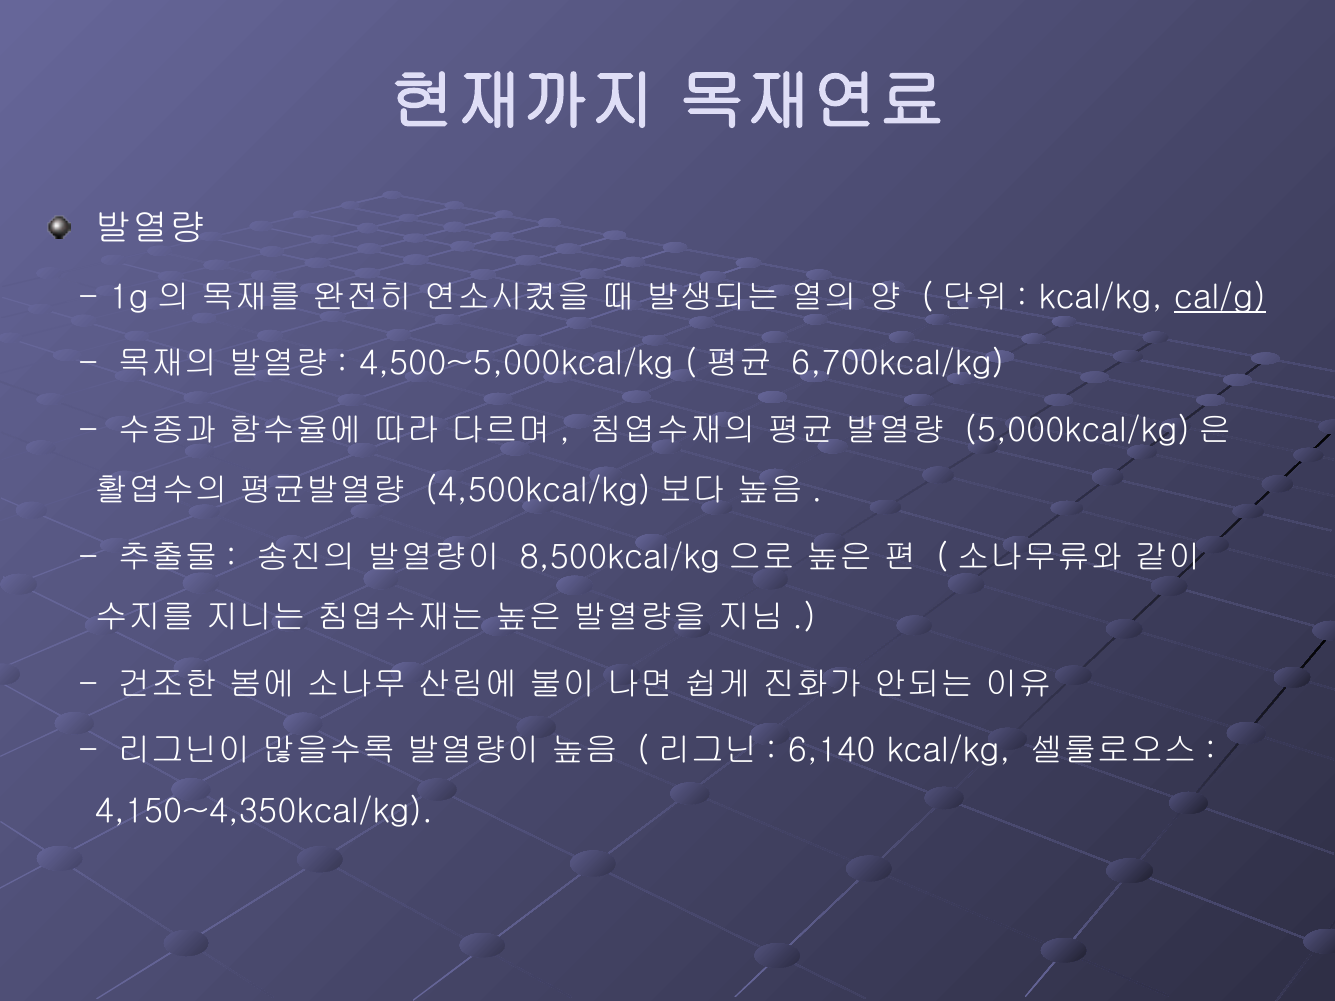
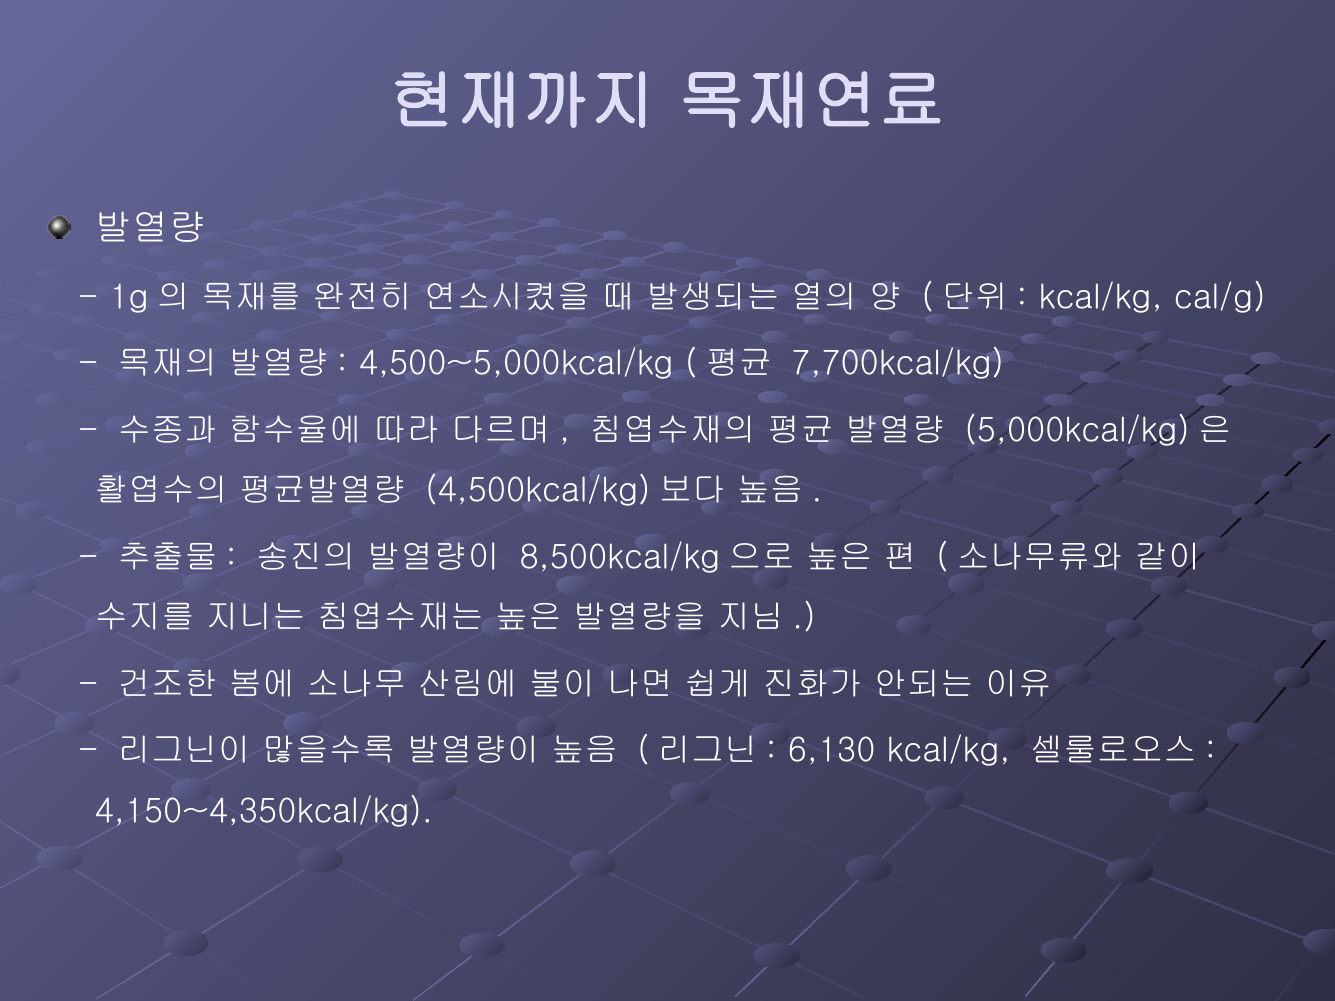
cal/g underline: present -> none (1220, 297)
6,700kcal/kg: 6,700kcal/kg -> 7,700kcal/kg (898, 364)
6,140: 6,140 -> 6,130 (832, 751)
